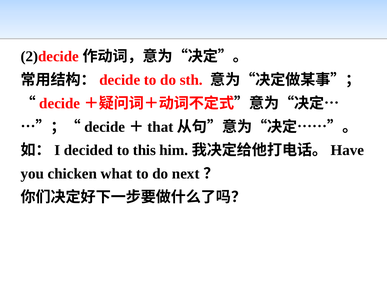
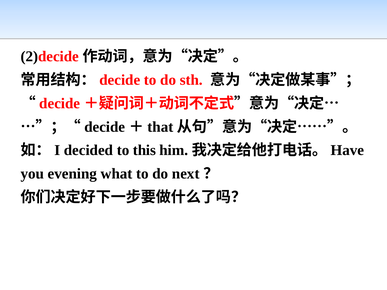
chicken: chicken -> evening (72, 174)
